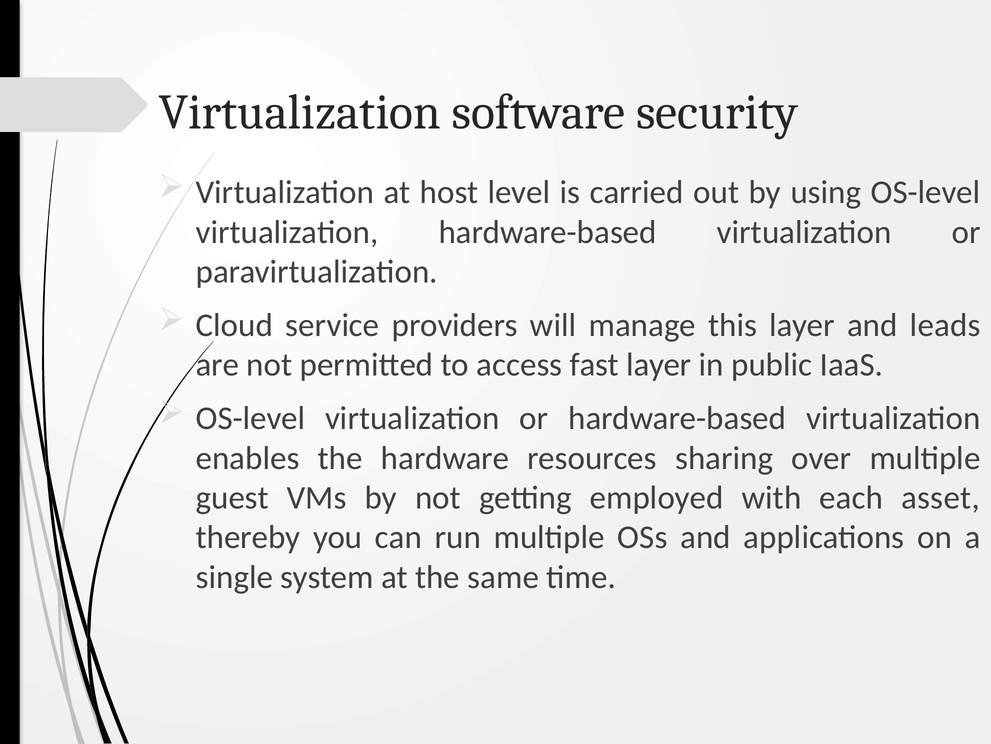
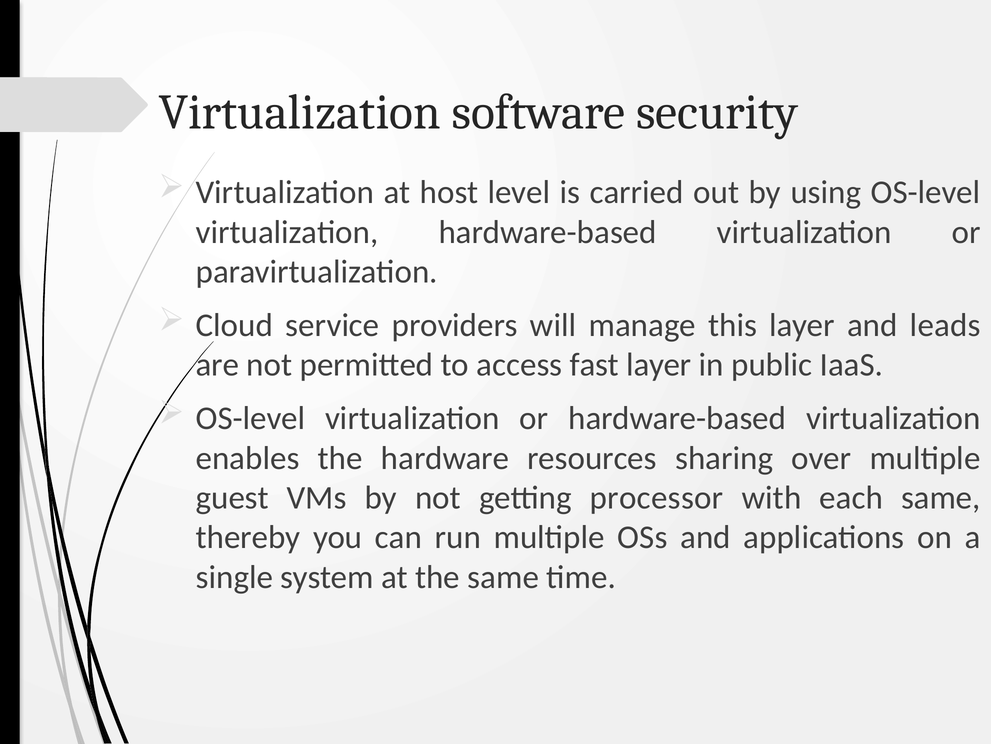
employed: employed -> processor (657, 497)
each asset: asset -> same (941, 497)
